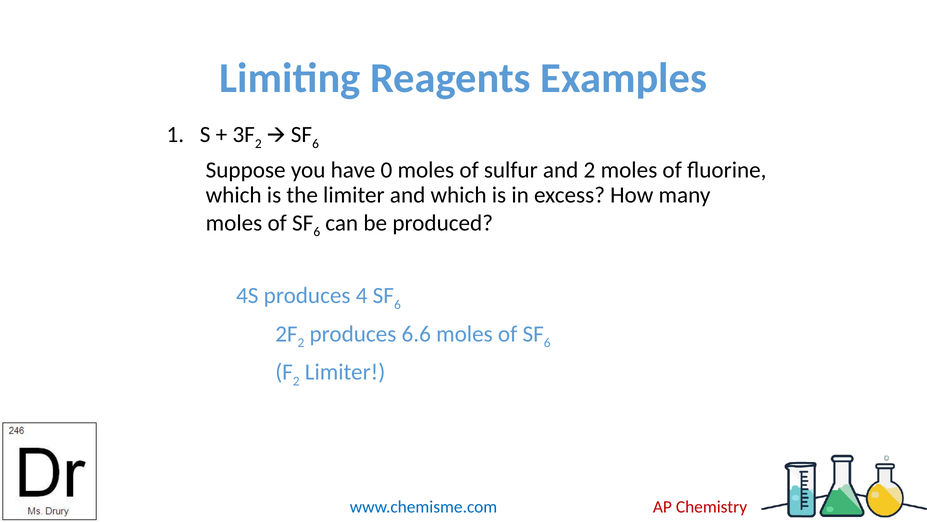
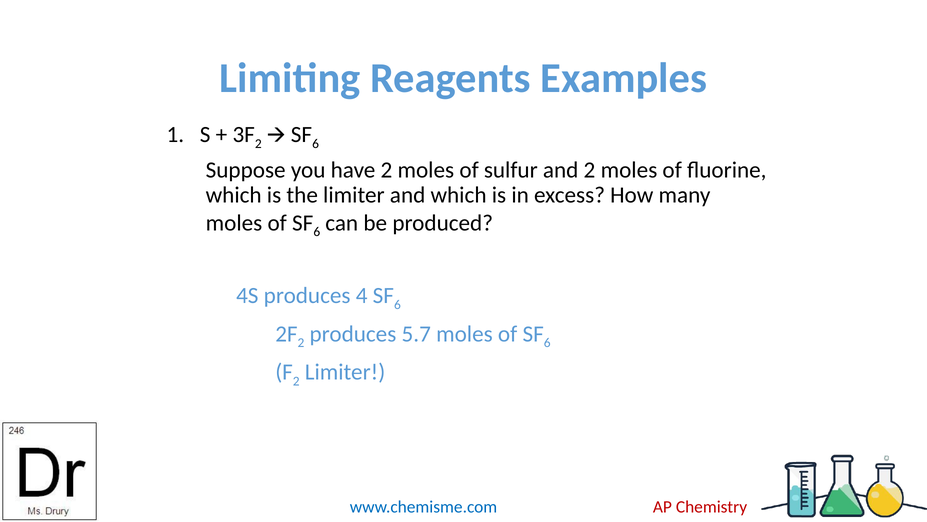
have 0: 0 -> 2 (386, 170)
6.6: 6.6 -> 5.7 (416, 334)
